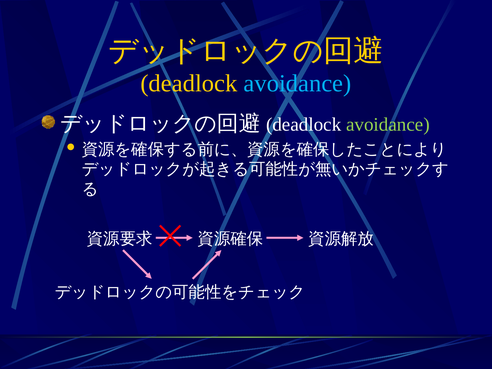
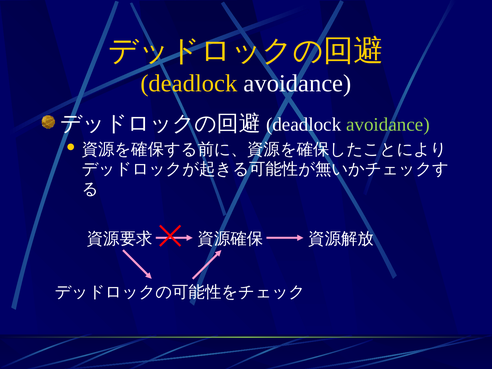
avoidance colour: light blue -> white (297, 83)
